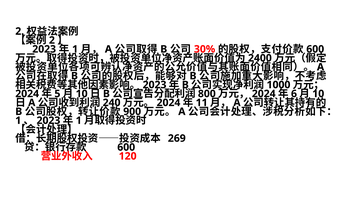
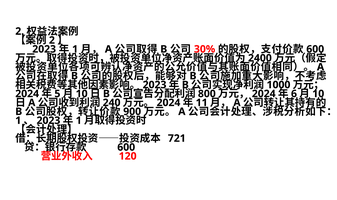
269: 269 -> 721 (177, 138)
